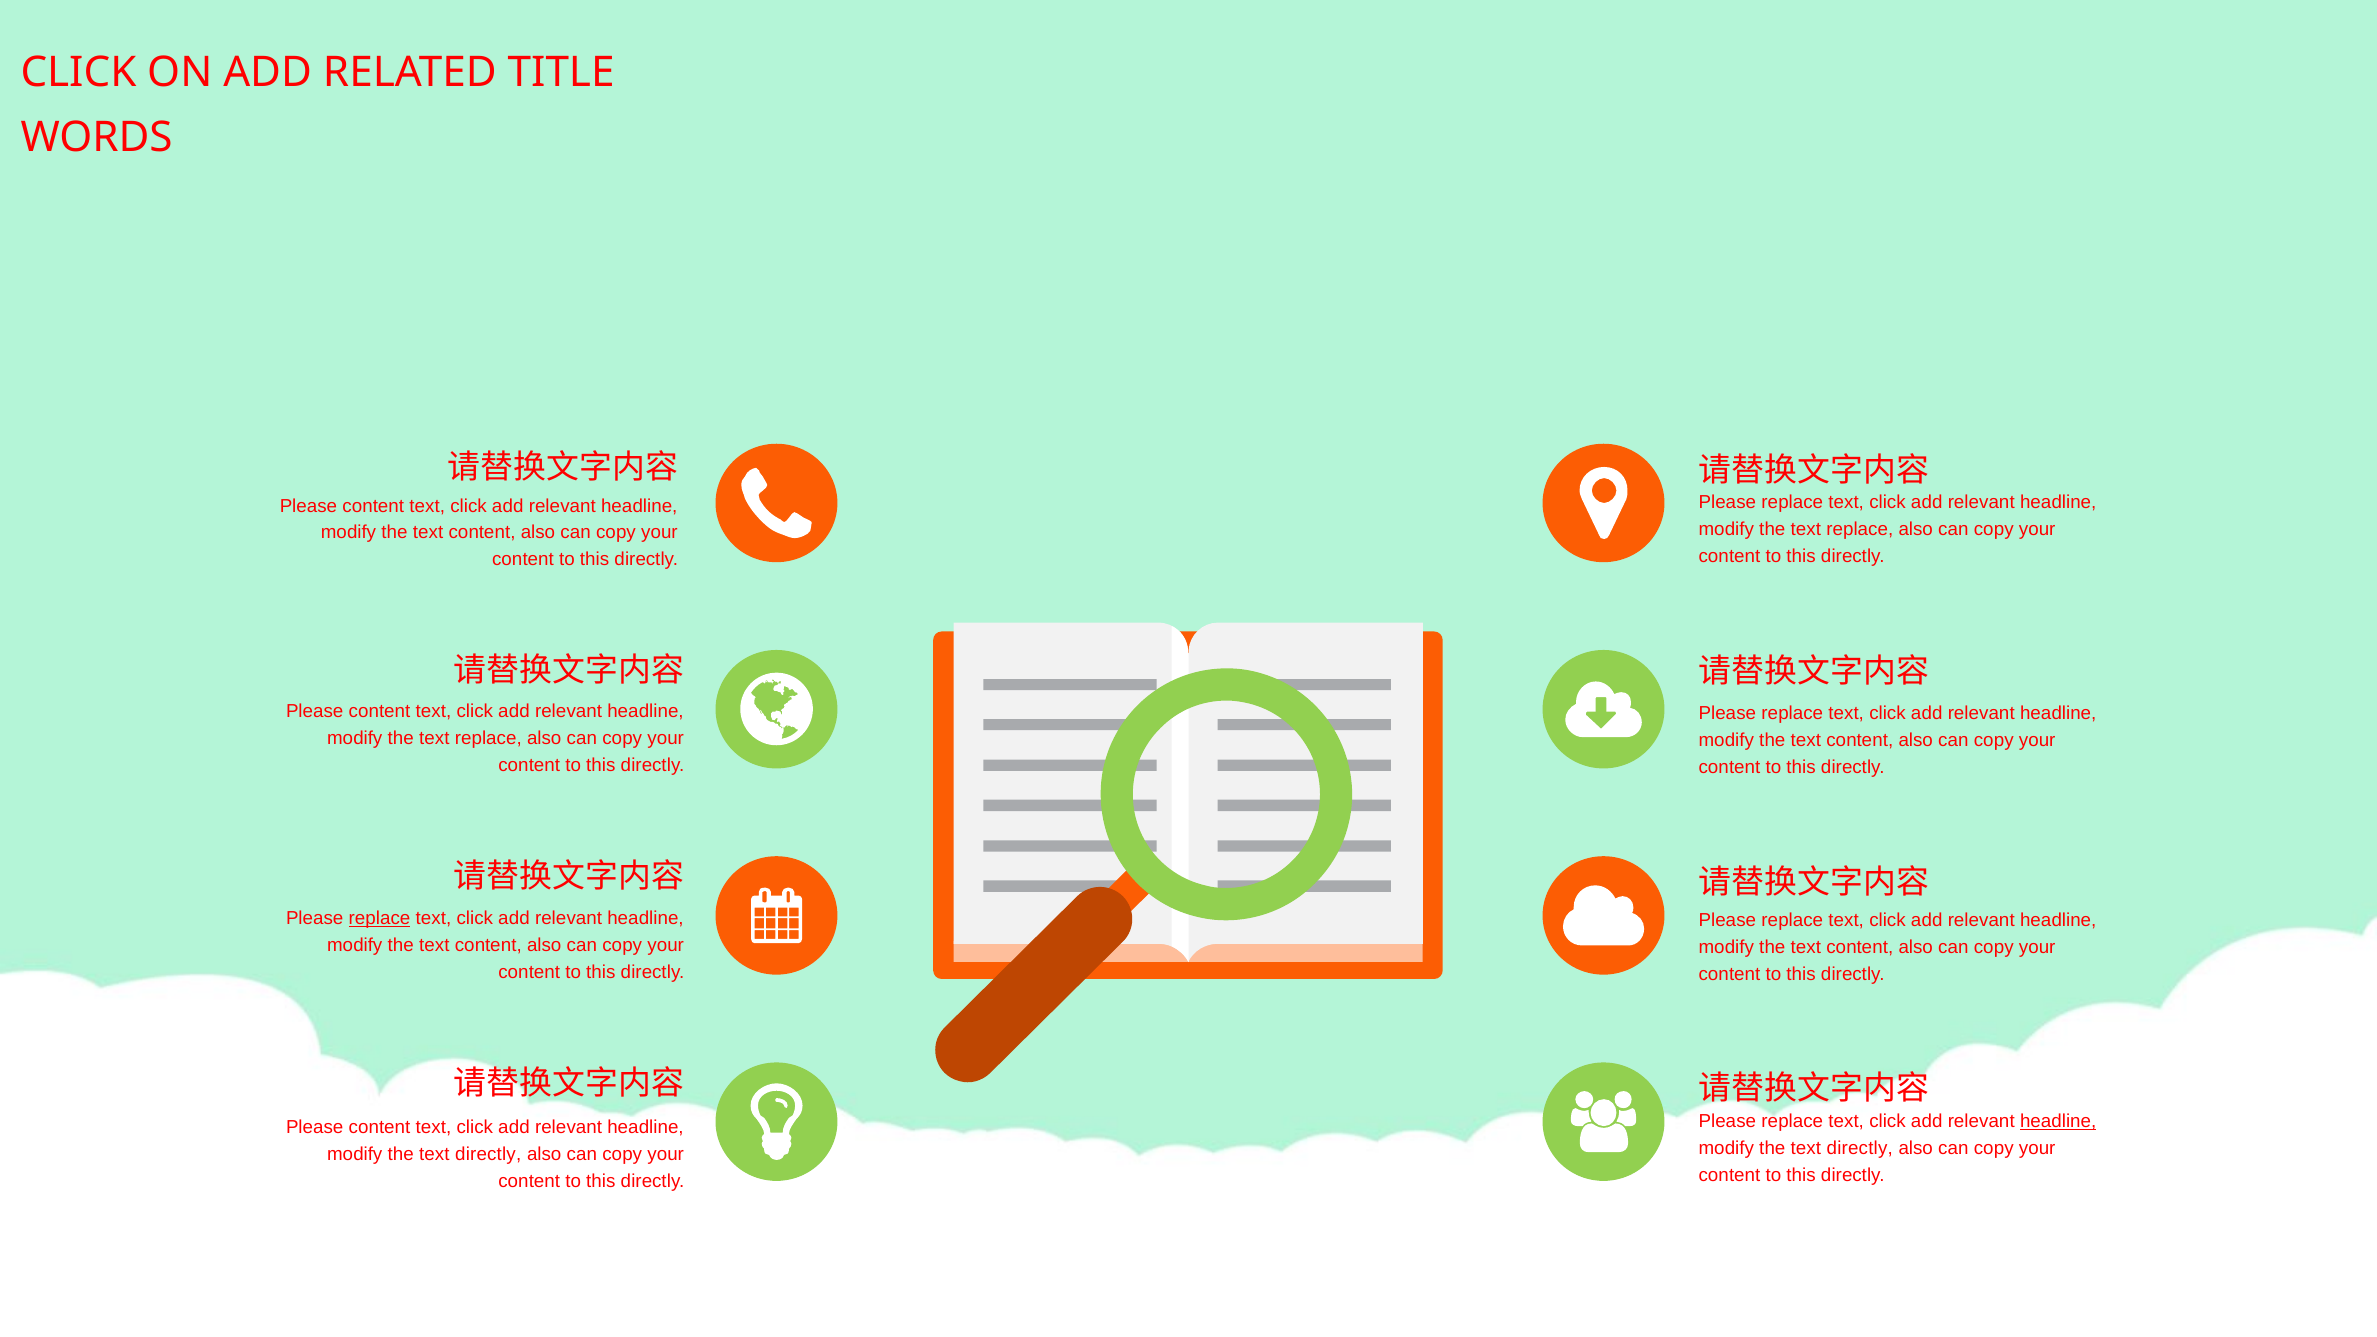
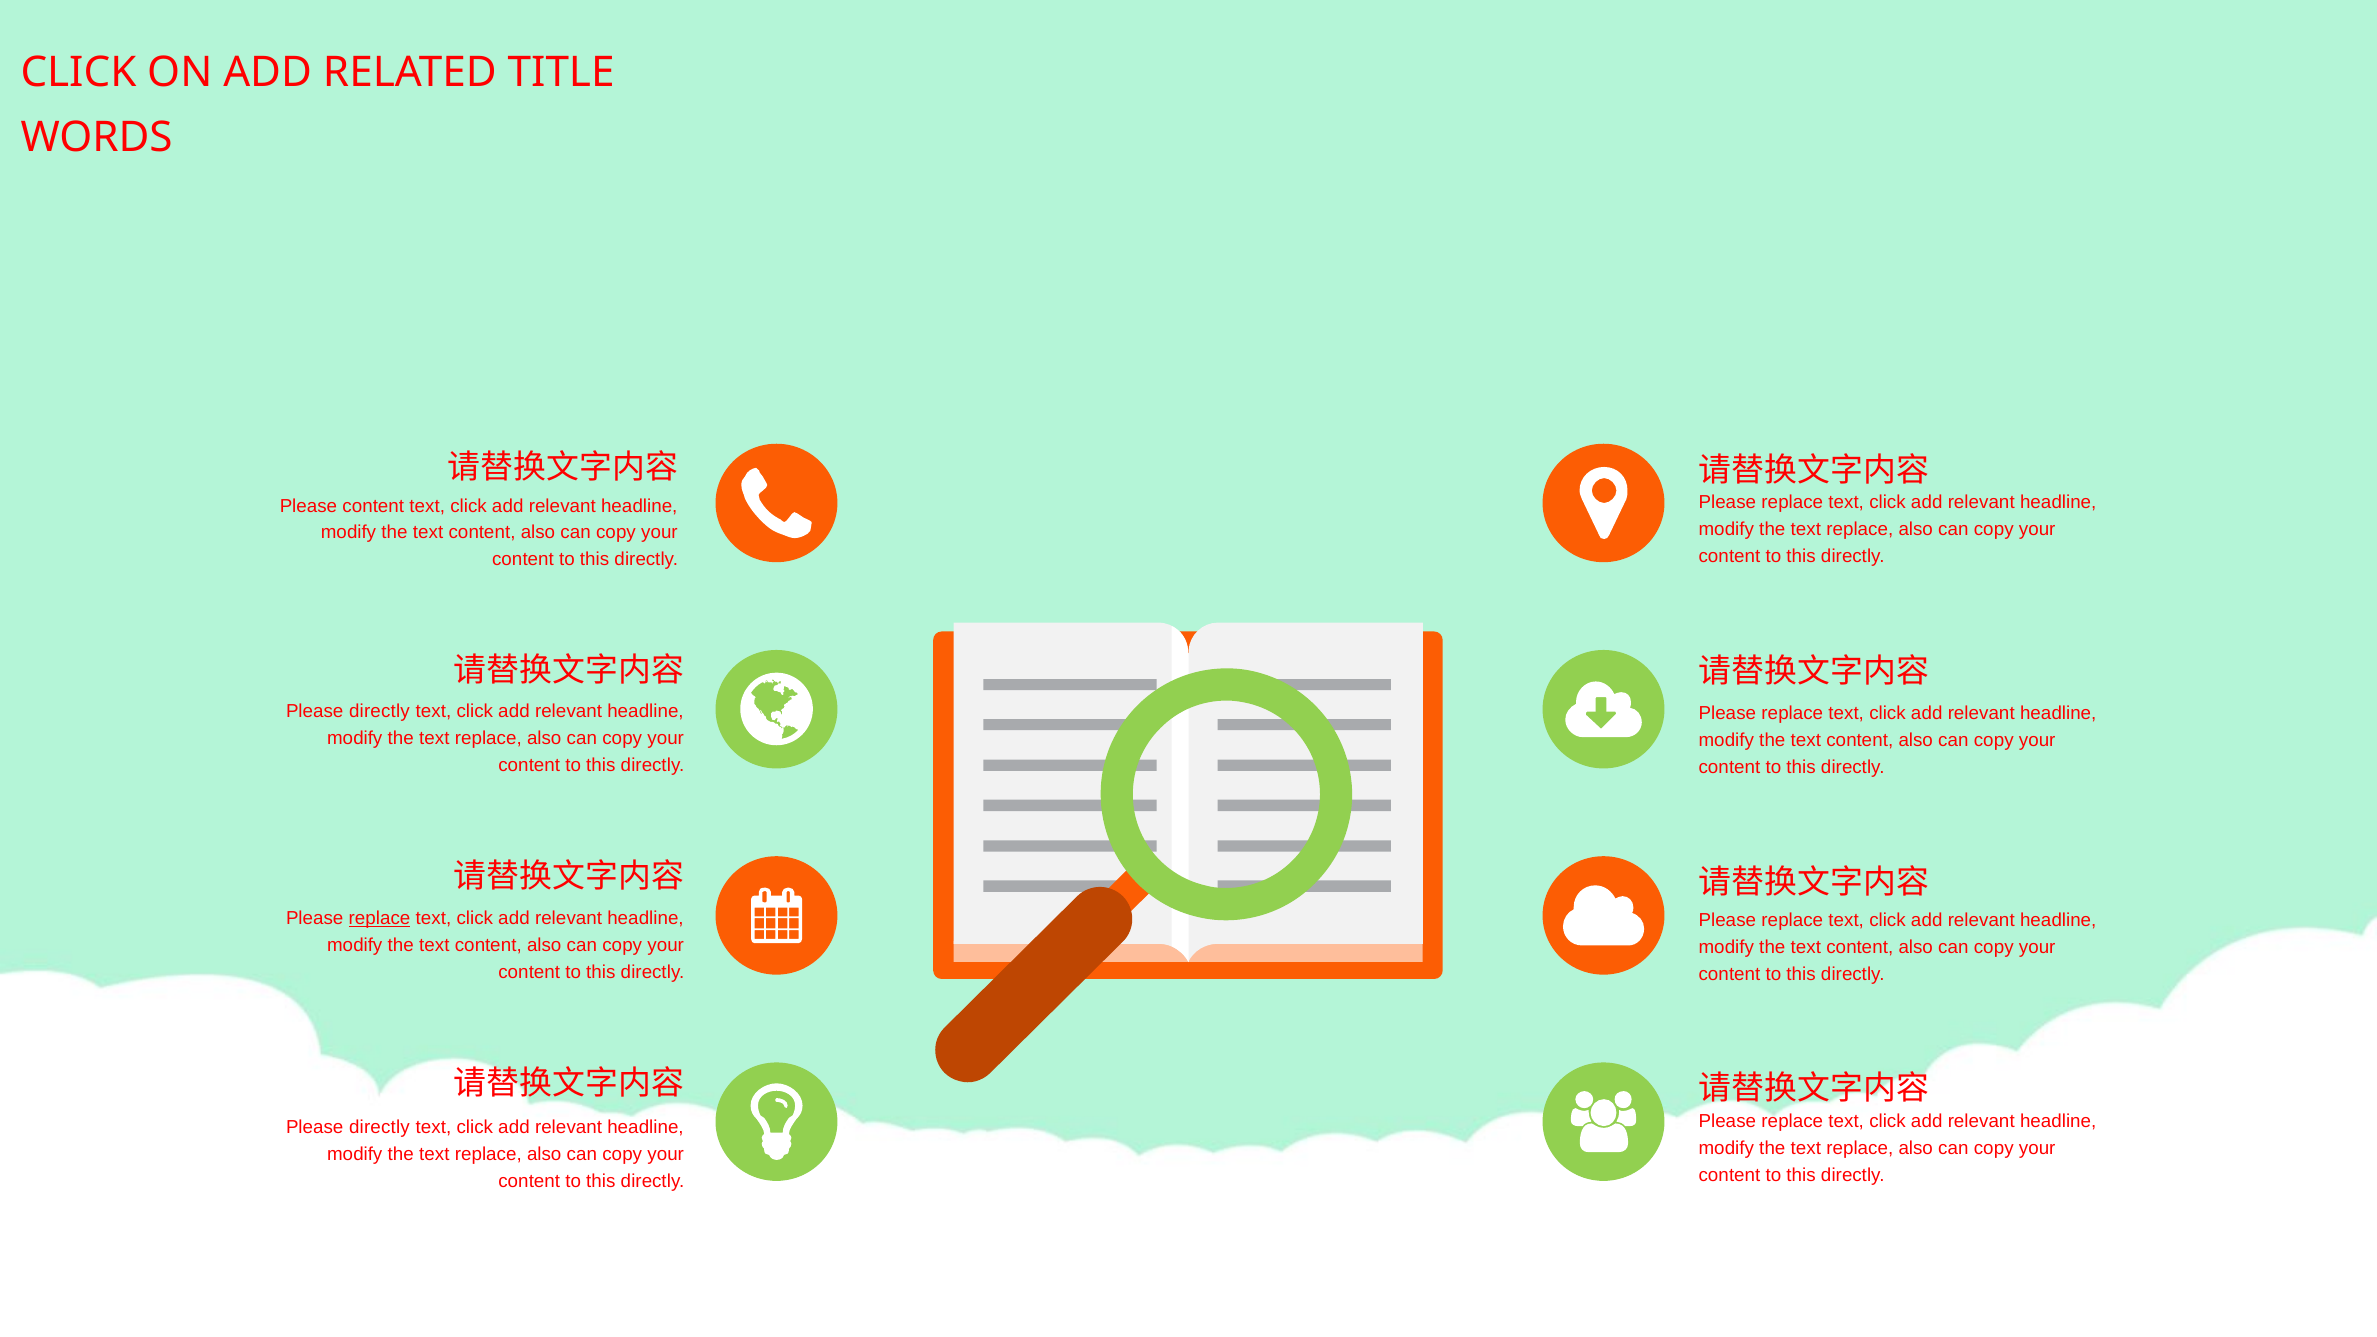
content: content -> directly (379, 711)
headline underline: present -> none (2058, 1121)
content: content -> directly (379, 1127)
directly: directly -> replace (1860, 1148)
directly: directly -> replace (488, 1154)
